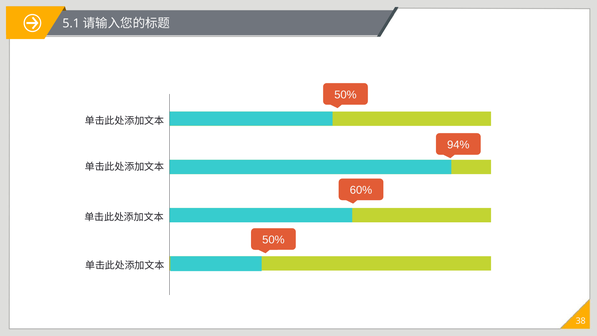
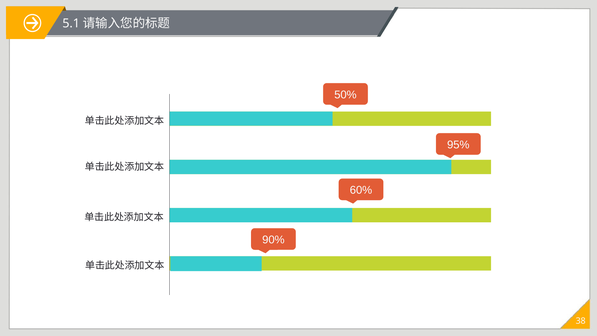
94%: 94% -> 95% (458, 145)
50%: 50% -> 90% (273, 240)
